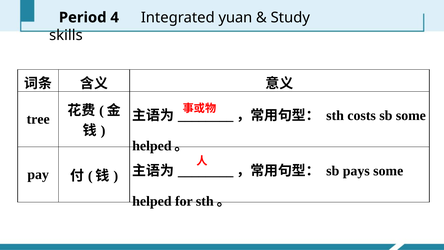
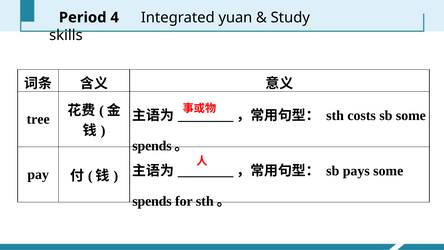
helped: helped -> spends (152, 146)
helped: helped -> spends (152, 201)
